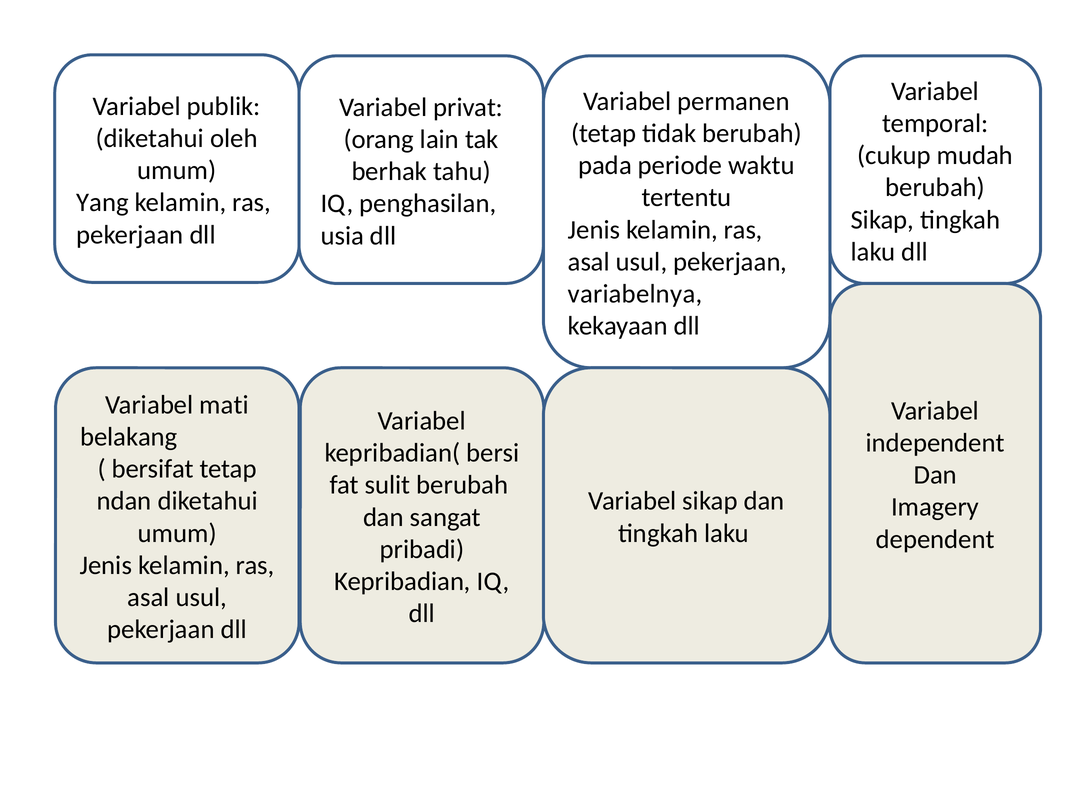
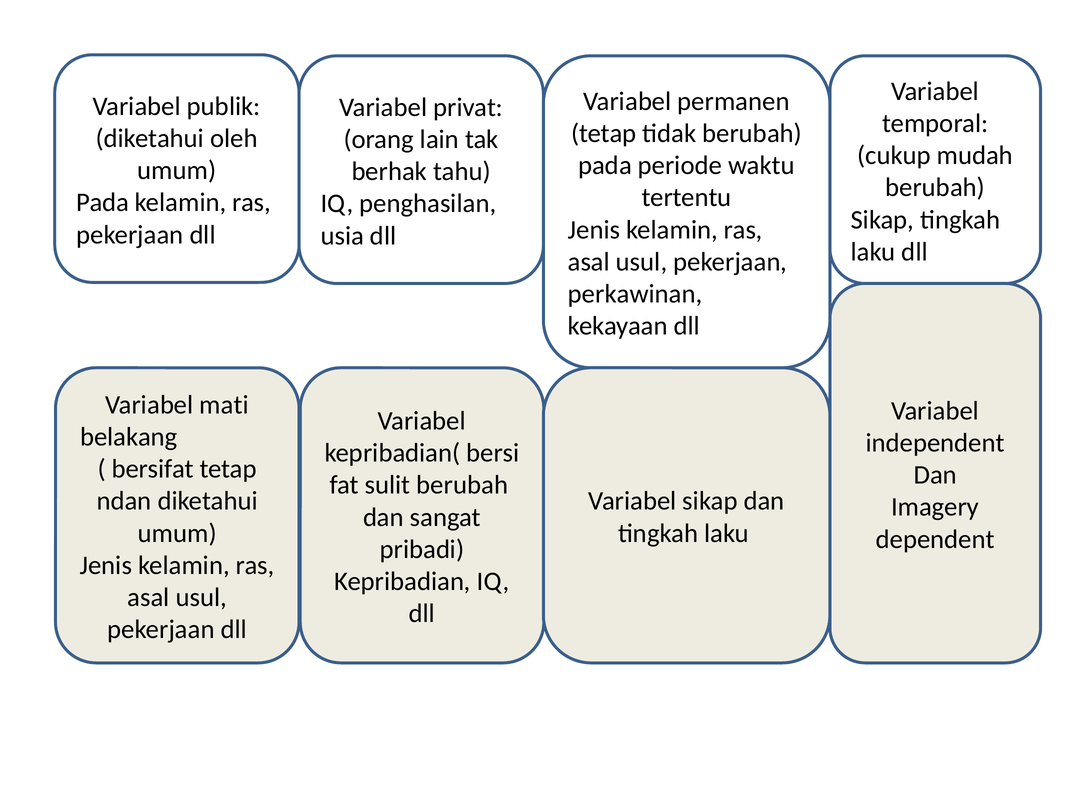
Yang: Yang -> Pada (103, 202)
variabelnya: variabelnya -> perkawinan (635, 294)
